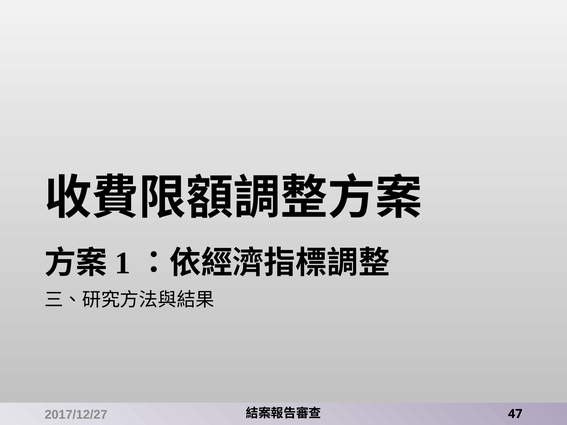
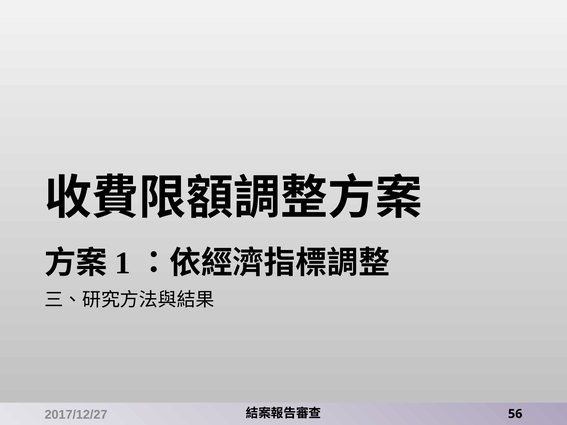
47: 47 -> 56 (515, 414)
